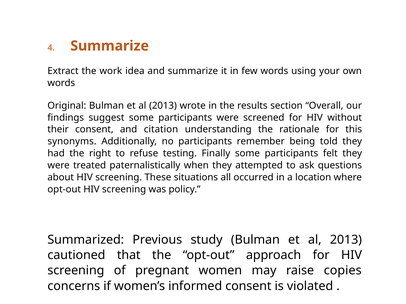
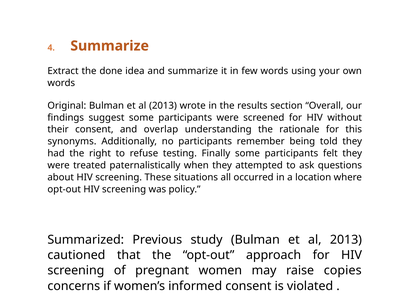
work: work -> done (111, 71)
citation: citation -> overlap (161, 130)
